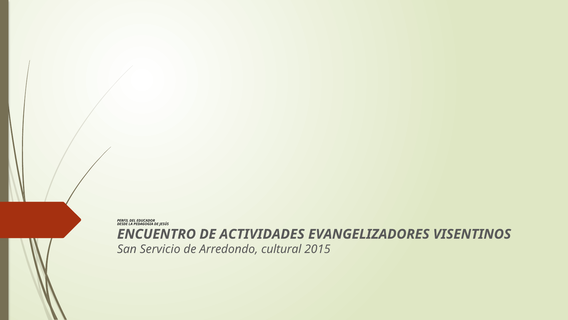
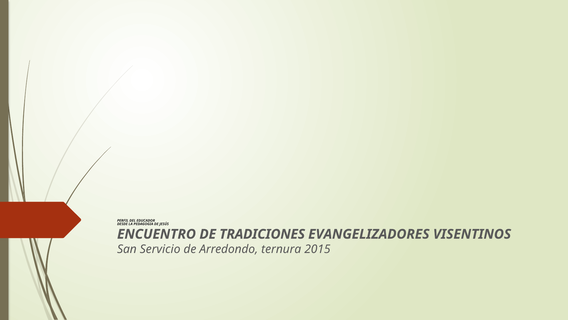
ACTIVIDADES: ACTIVIDADES -> TRADICIONES (262, 234)
cultural: cultural -> ternura (281, 249)
